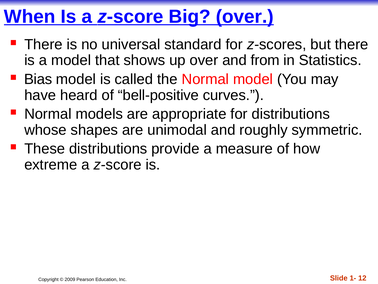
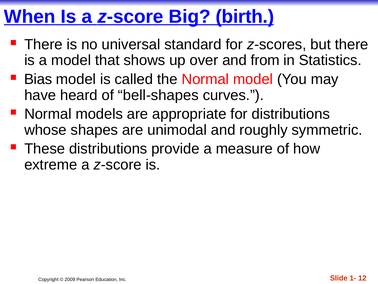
Big over: over -> birth (245, 17)
bell-positive: bell-positive -> bell-shapes (158, 95)
